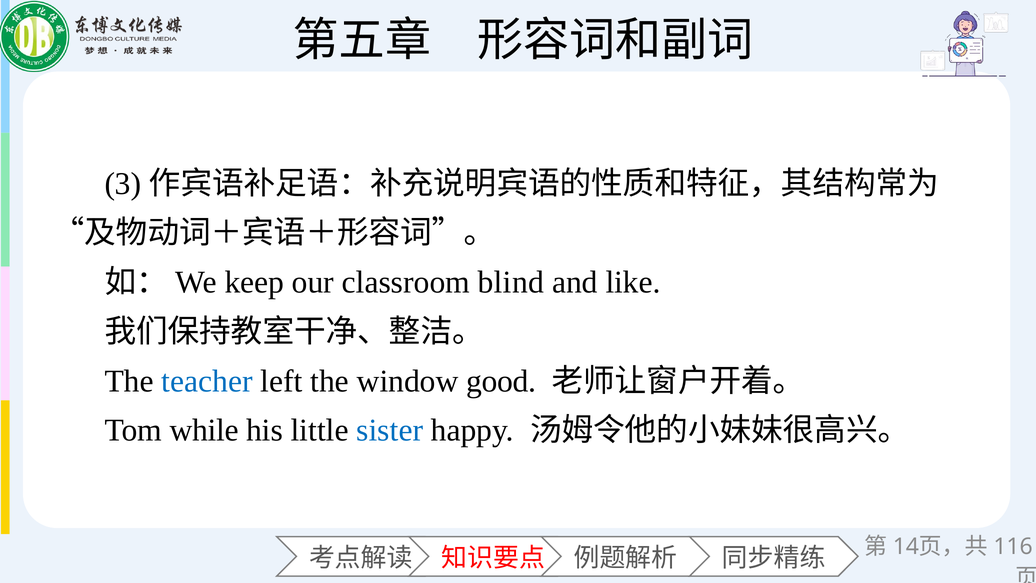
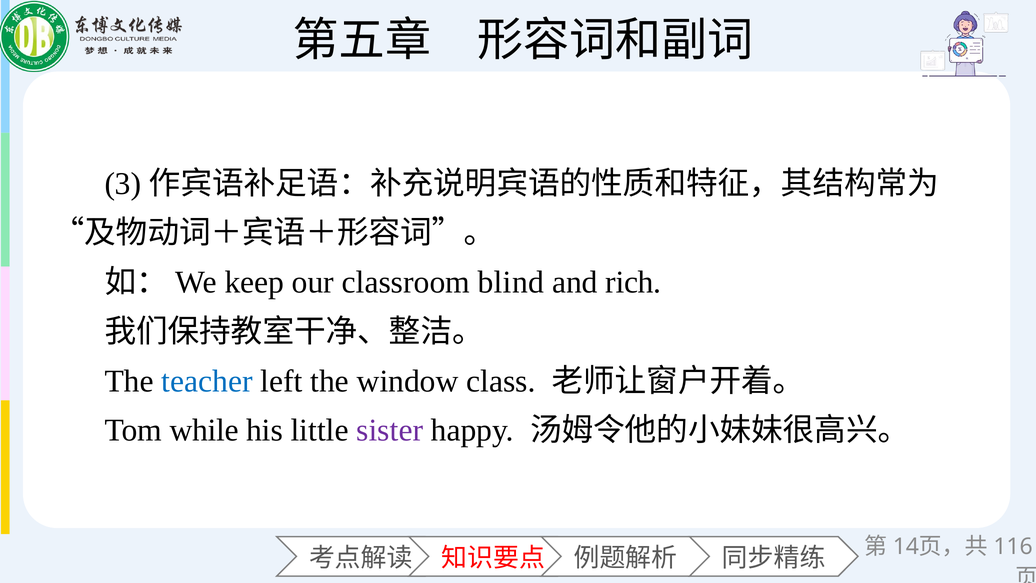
like: like -> rich (633, 282)
good: good -> class (501, 381)
sister colour: blue -> purple (390, 430)
